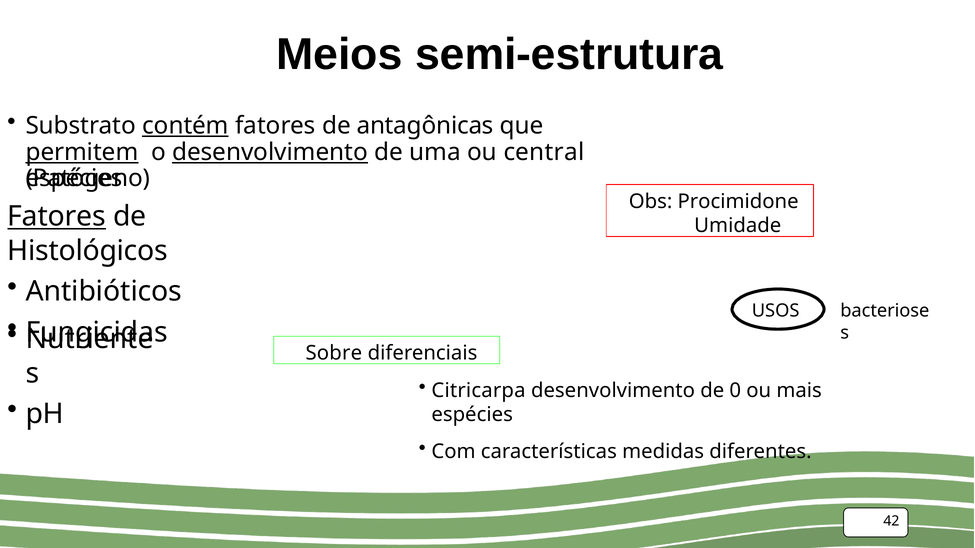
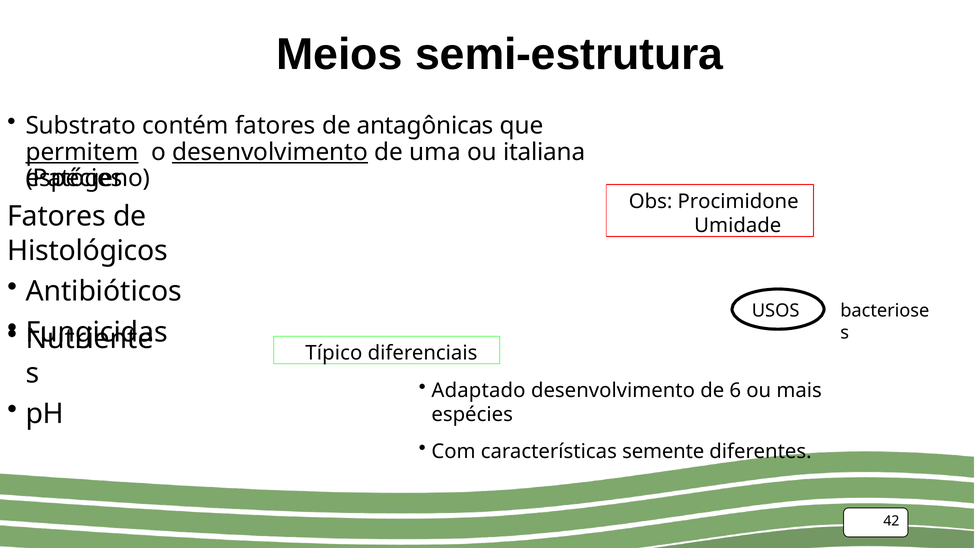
contém underline: present -> none (185, 126)
central: central -> italiana (544, 152)
Fatores underline: present -> none (57, 217)
Sobre: Sobre -> Típico (334, 353)
Citricarpa: Citricarpa -> Adaptado (479, 391)
0: 0 -> 6 (735, 391)
medidas: medidas -> semente (663, 452)
